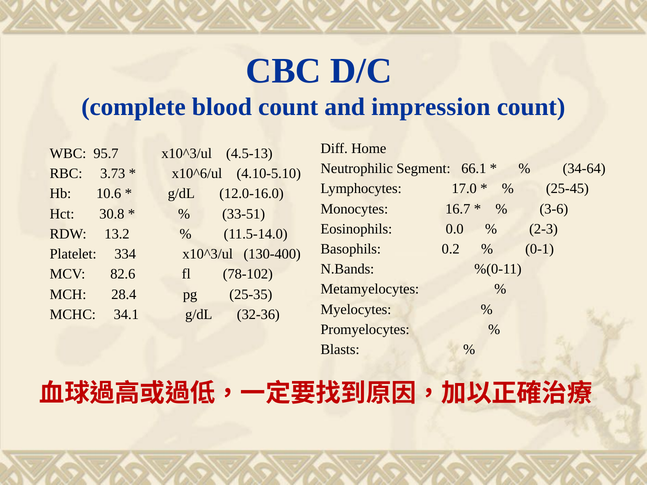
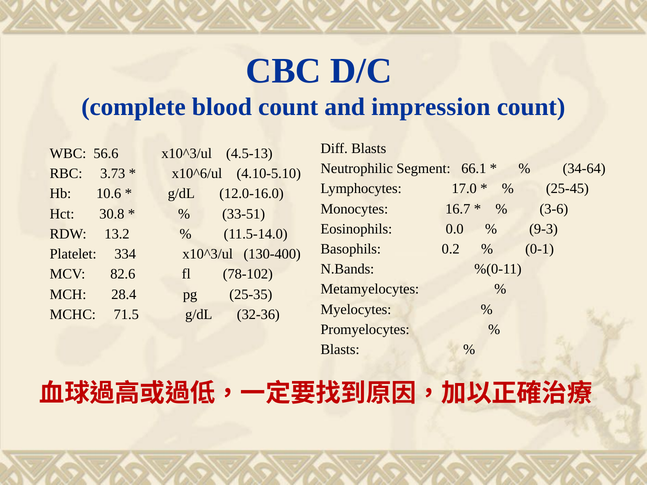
Diff Home: Home -> Blasts (369, 149)
95.7: 95.7 -> 56.6 (106, 154)
2-3: 2-3 -> 9-3 (544, 229)
34.1: 34.1 -> 71.5 (126, 315)
